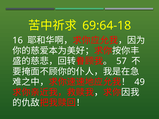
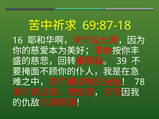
69:64-18: 69:64-18 -> 69:87-18 (107, 26)
57: 57 -> 39 (122, 61)
49: 49 -> 78 (140, 82)
